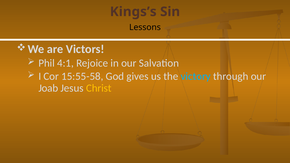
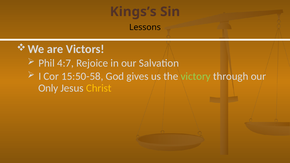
4:1: 4:1 -> 4:7 (65, 63)
15:55-58: 15:55-58 -> 15:50-58 (82, 76)
victory colour: light blue -> light green (196, 76)
Joab: Joab -> Only (48, 88)
